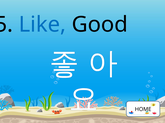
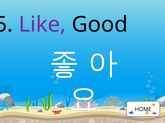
Like colour: blue -> purple (42, 25)
